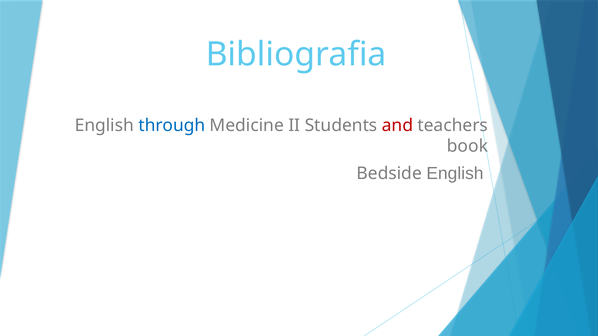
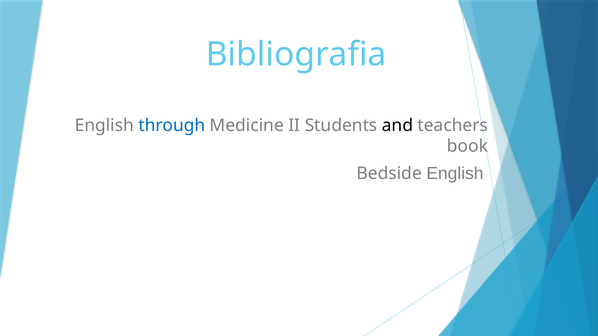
and colour: red -> black (397, 125)
